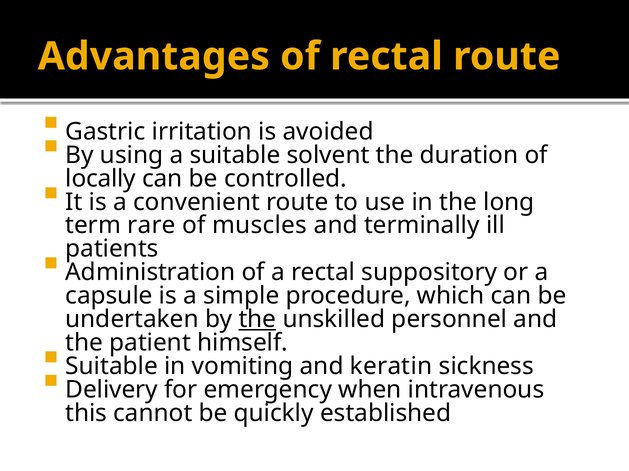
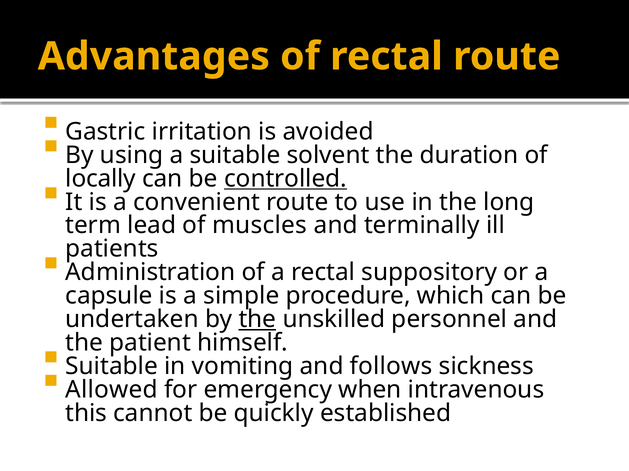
controlled underline: none -> present (286, 179)
rare: rare -> lead (152, 226)
keratin: keratin -> follows (391, 367)
Delivery: Delivery -> Allowed (112, 390)
